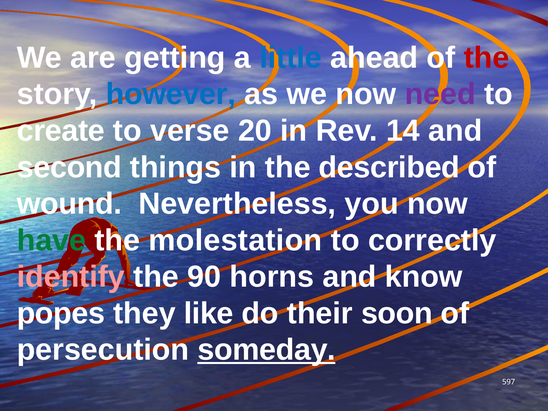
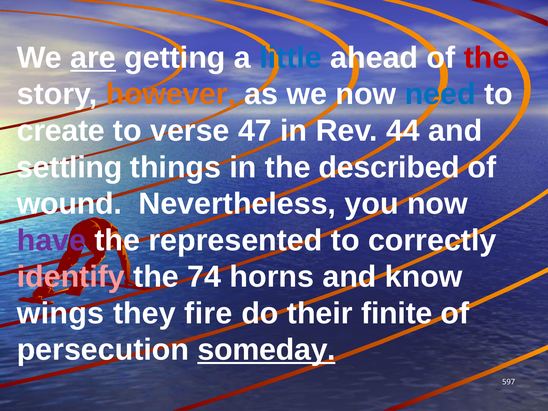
are underline: none -> present (93, 58)
however colour: blue -> orange (171, 94)
need colour: purple -> blue (440, 94)
20: 20 -> 47 (255, 131)
14: 14 -> 44 (403, 131)
second: second -> settling (69, 167)
have colour: green -> purple (51, 240)
molestation: molestation -> represented (235, 240)
90: 90 -> 74 (204, 277)
popes: popes -> wings (61, 313)
like: like -> fire (208, 313)
soon: soon -> finite (397, 313)
